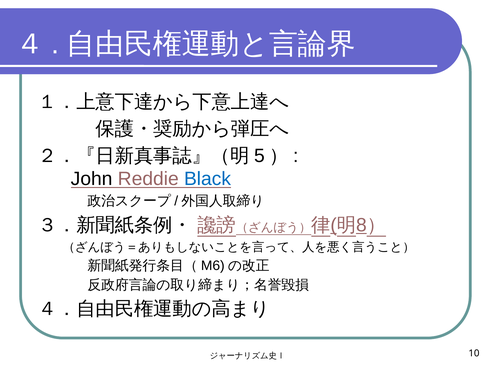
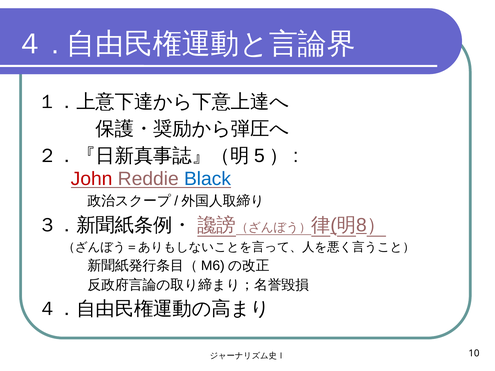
John colour: black -> red (92, 179)
